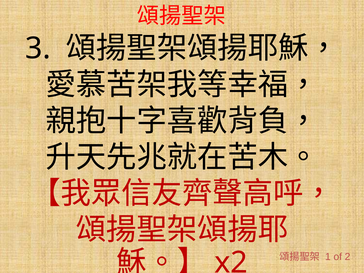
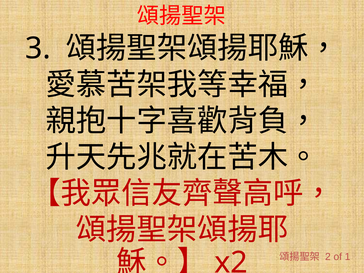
1: 1 -> 2 (328, 257)
2: 2 -> 1 (348, 257)
